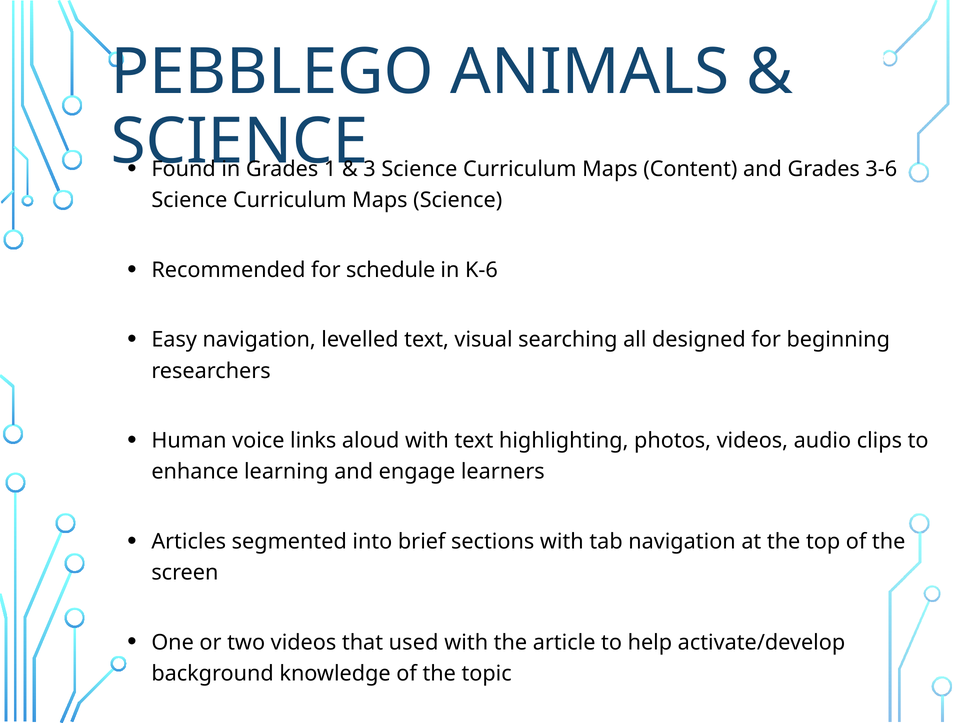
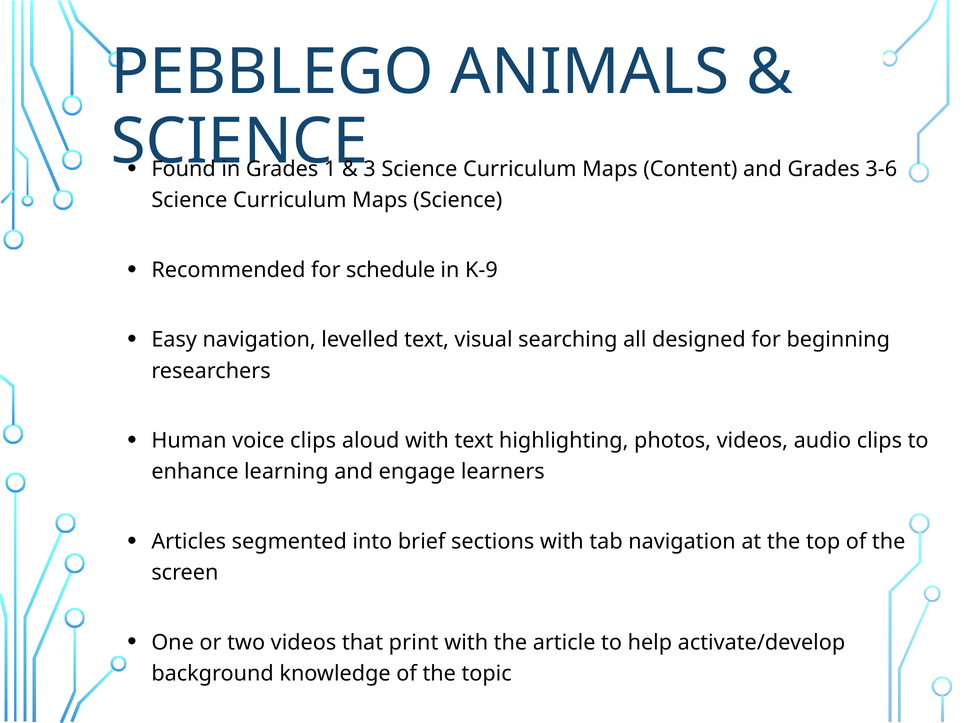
K-6: K-6 -> K-9 (481, 270)
voice links: links -> clips (313, 441)
used: used -> print (414, 642)
